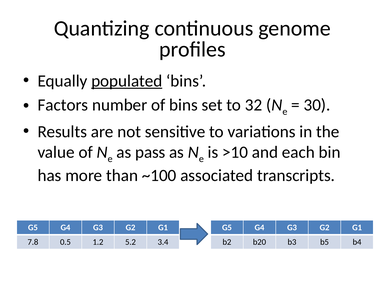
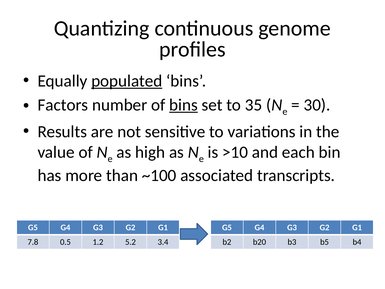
bins underline: none -> present (184, 105)
32: 32 -> 35 (254, 105)
pass: pass -> high (150, 152)
